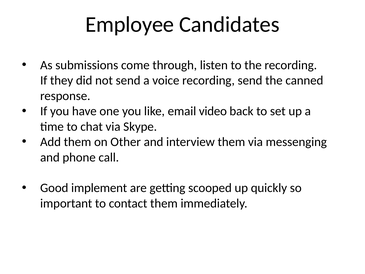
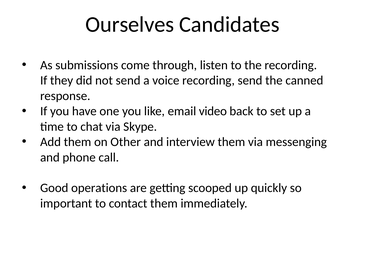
Employee: Employee -> Ourselves (130, 24)
implement: implement -> operations (99, 188)
